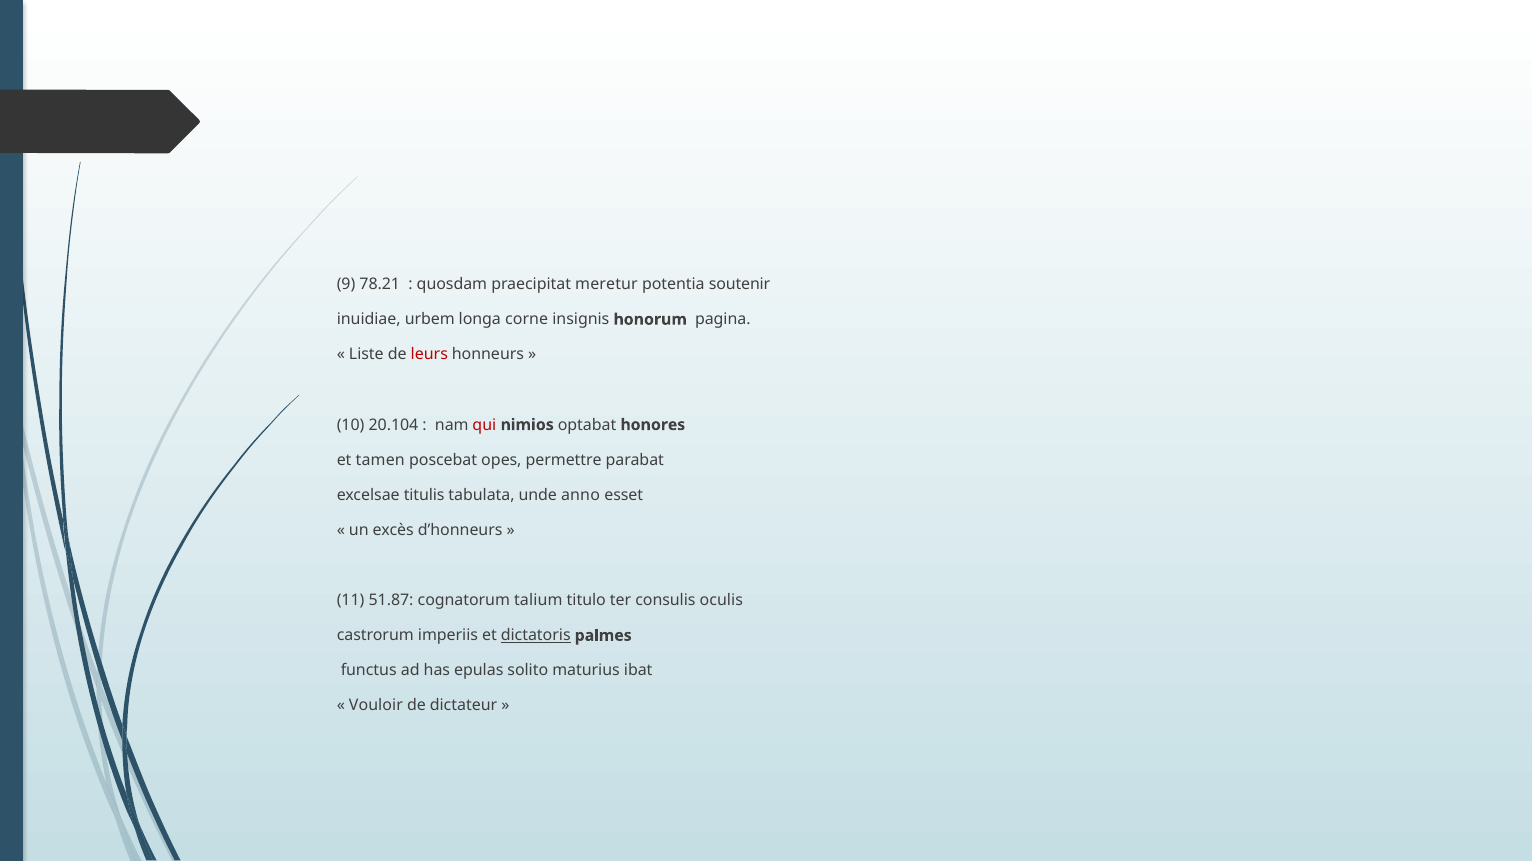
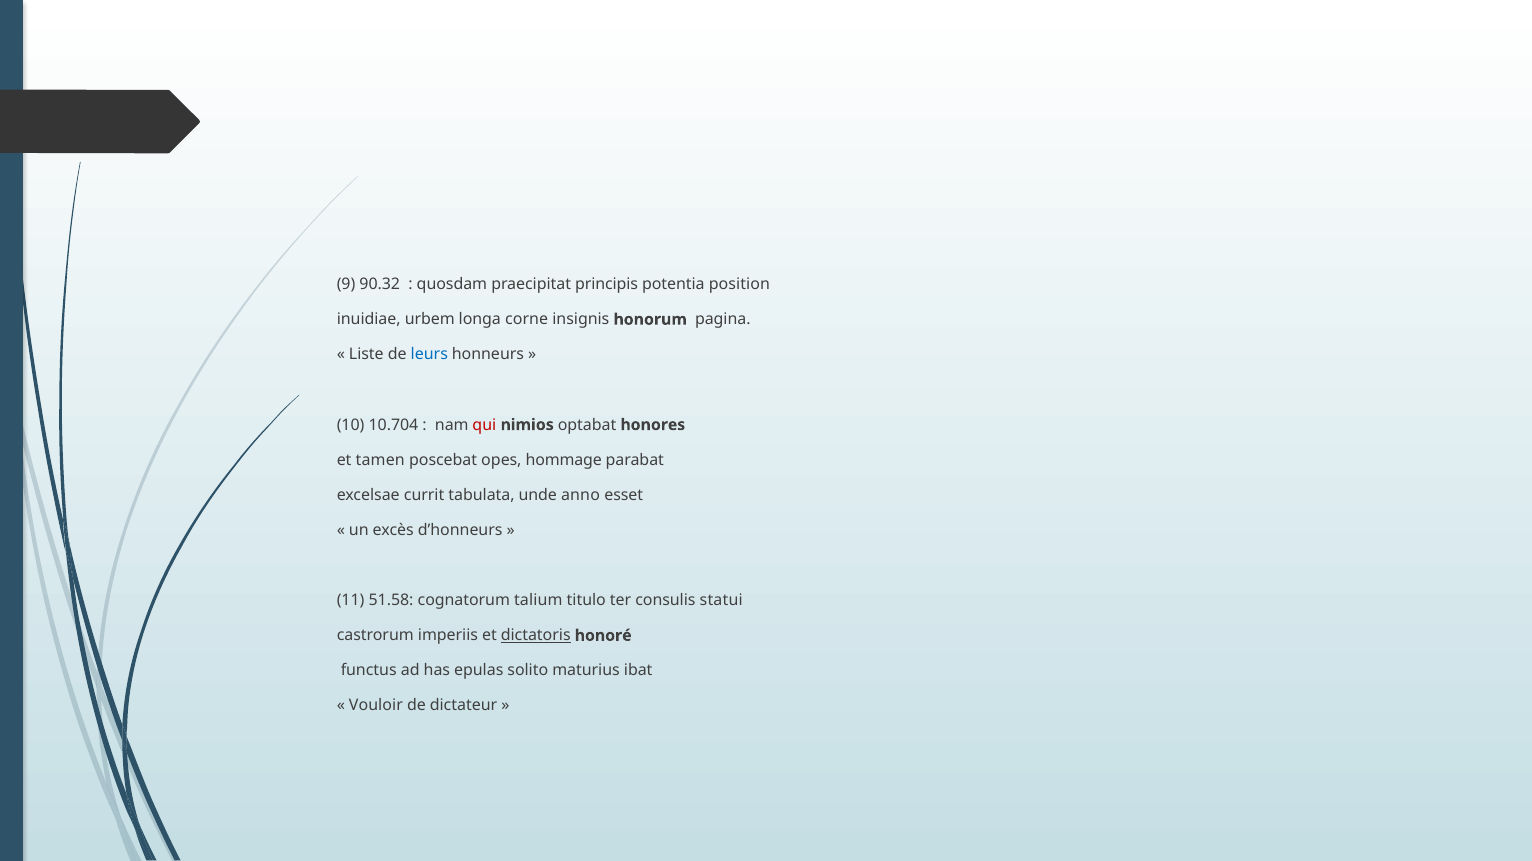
78.21: 78.21 -> 90.32 (380, 285)
meretur: meretur -> principis (607, 285)
soutenir: soutenir -> position (739, 285)
leurs colour: red -> blue (429, 355)
20.104: 20.104 -> 10.704 (393, 425)
permettre: permettre -> hommage (564, 460)
titulis: titulis -> currit (424, 495)
51.87: 51.87 -> 51.58 (391, 601)
oculis: oculis -> statui (721, 601)
palmes: palmes -> honoré (603, 636)
